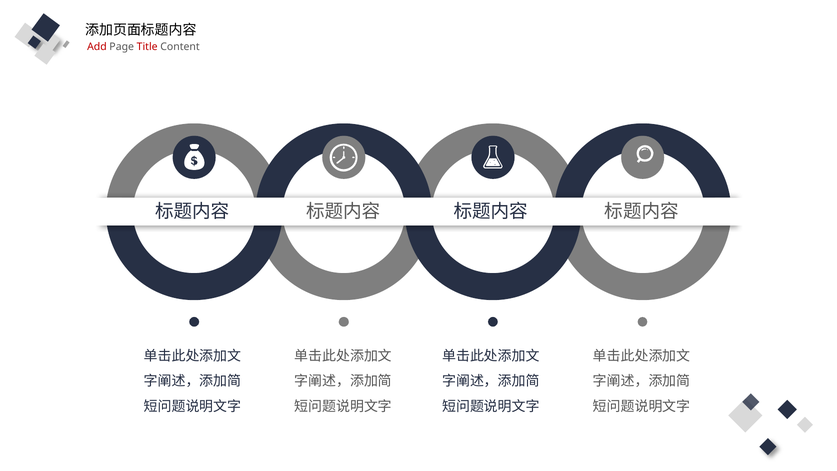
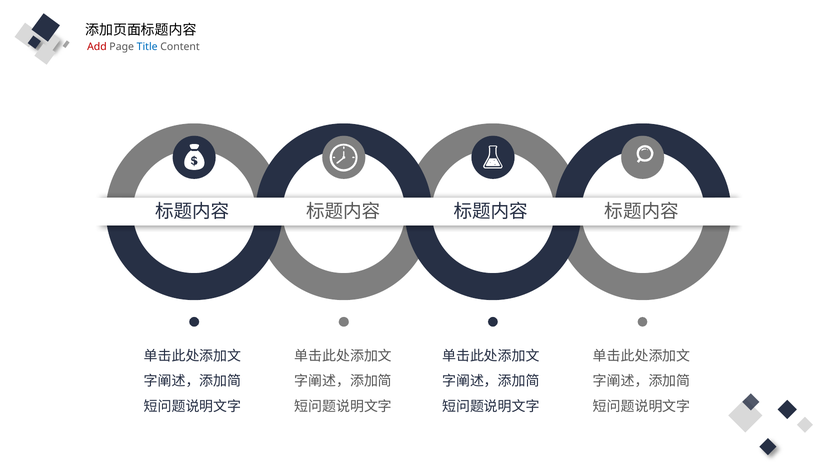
Title colour: red -> blue (147, 47)
